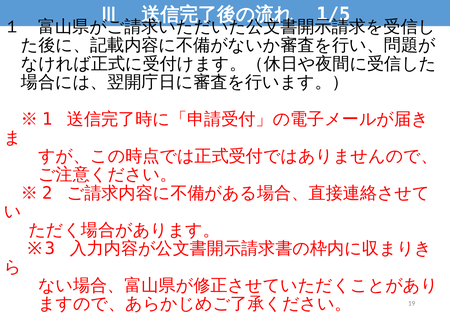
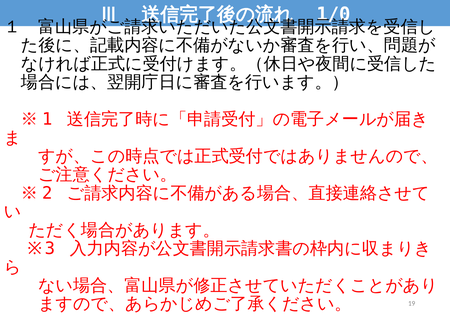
1/5: 1/5 -> 1/0 (334, 14)
